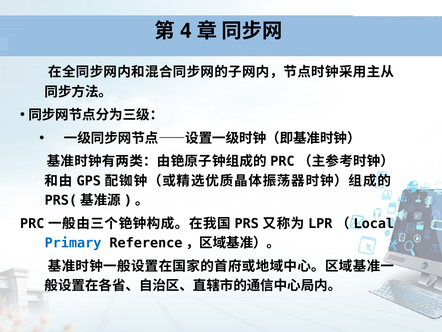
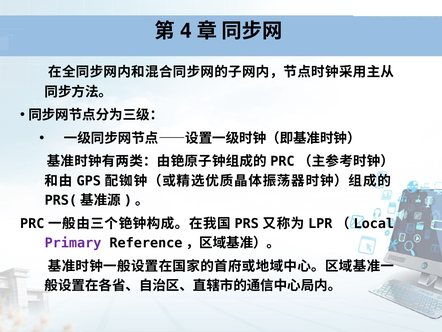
Primary colour: blue -> purple (73, 243)
